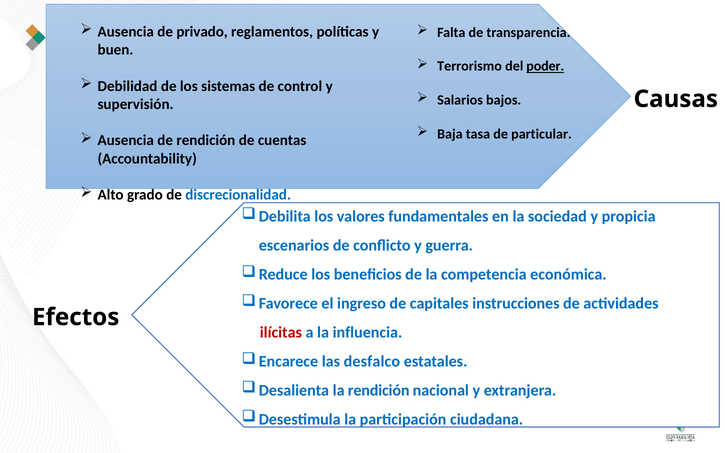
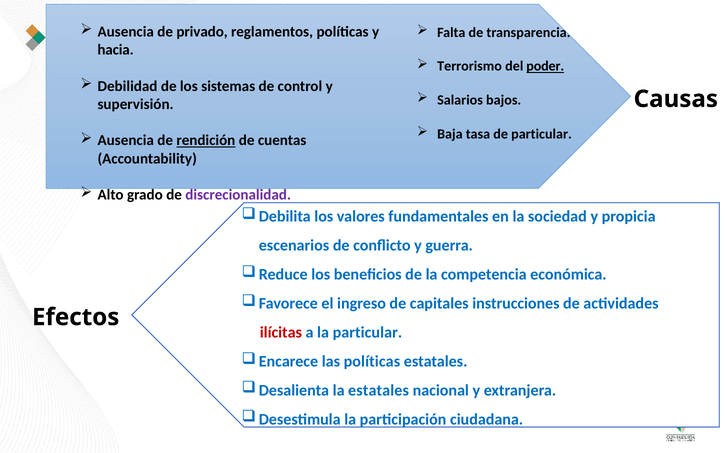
buen: buen -> hacia (116, 50)
rendición underline: none -> present (206, 141)
discrecionalidad colour: blue -> purple (238, 195)
la influencia: influencia -> particular (367, 332)
las desfalco: desfalco -> políticas (372, 361)
la rendición: rendición -> estatales (379, 390)
